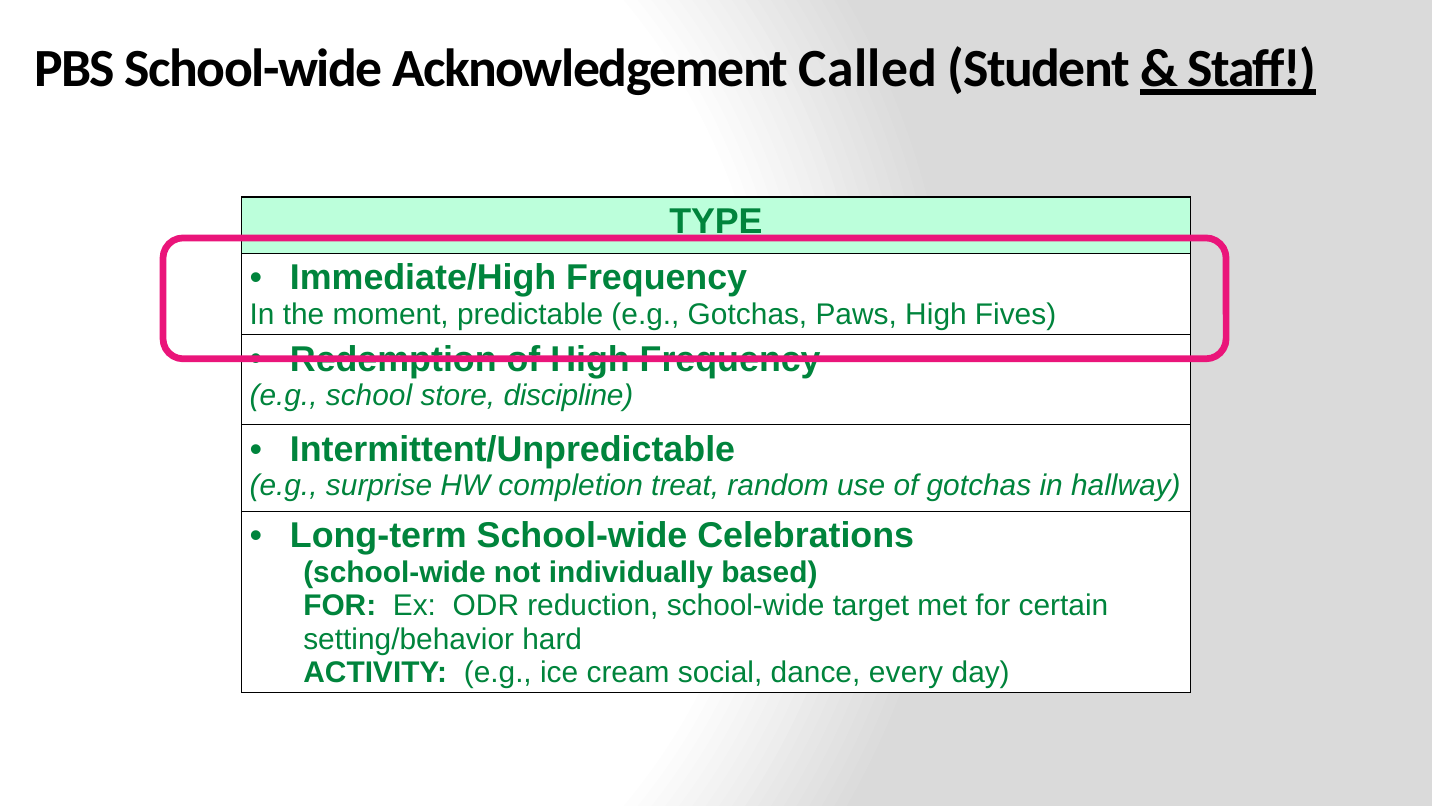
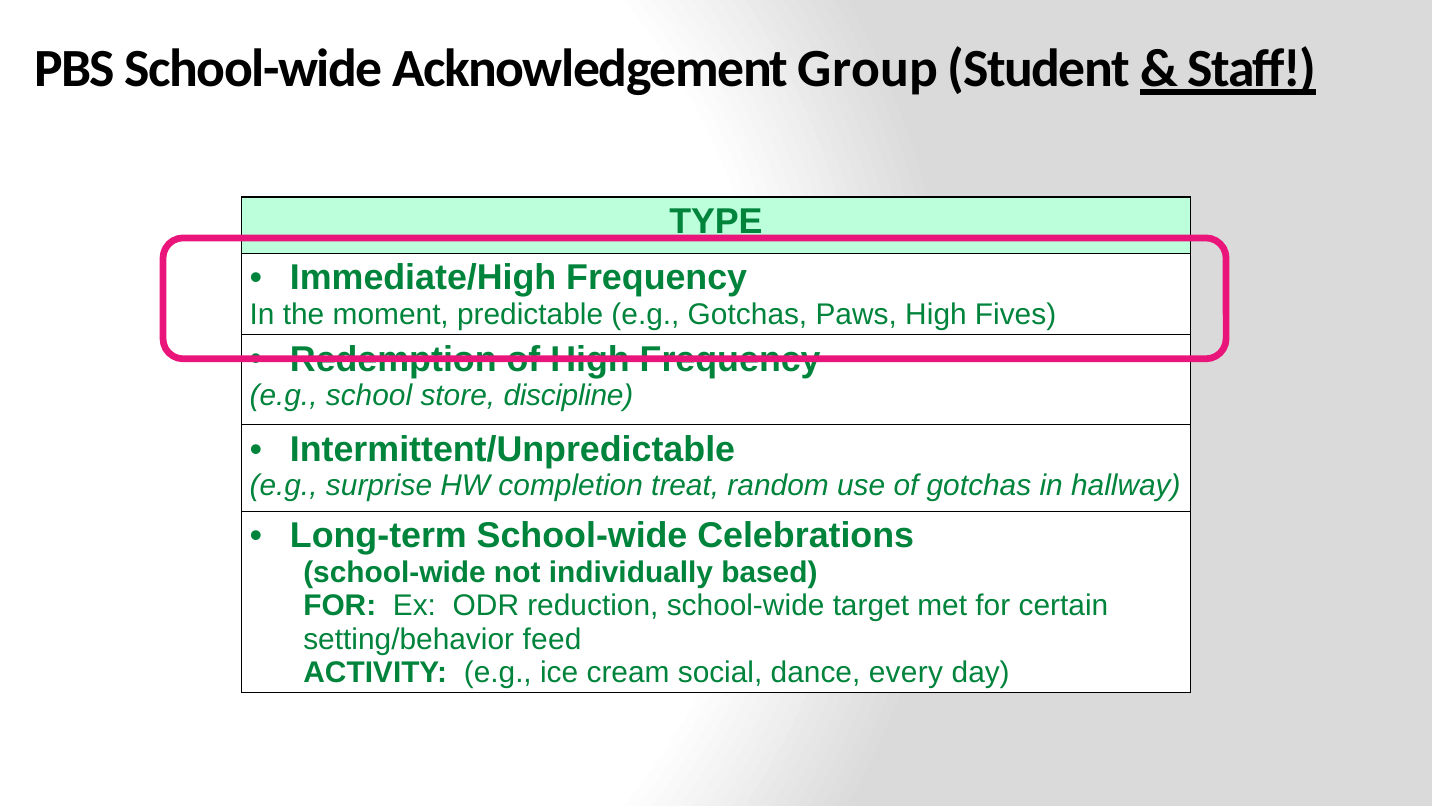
Called: Called -> Group (868, 69)
hard: hard -> feed (552, 639)
